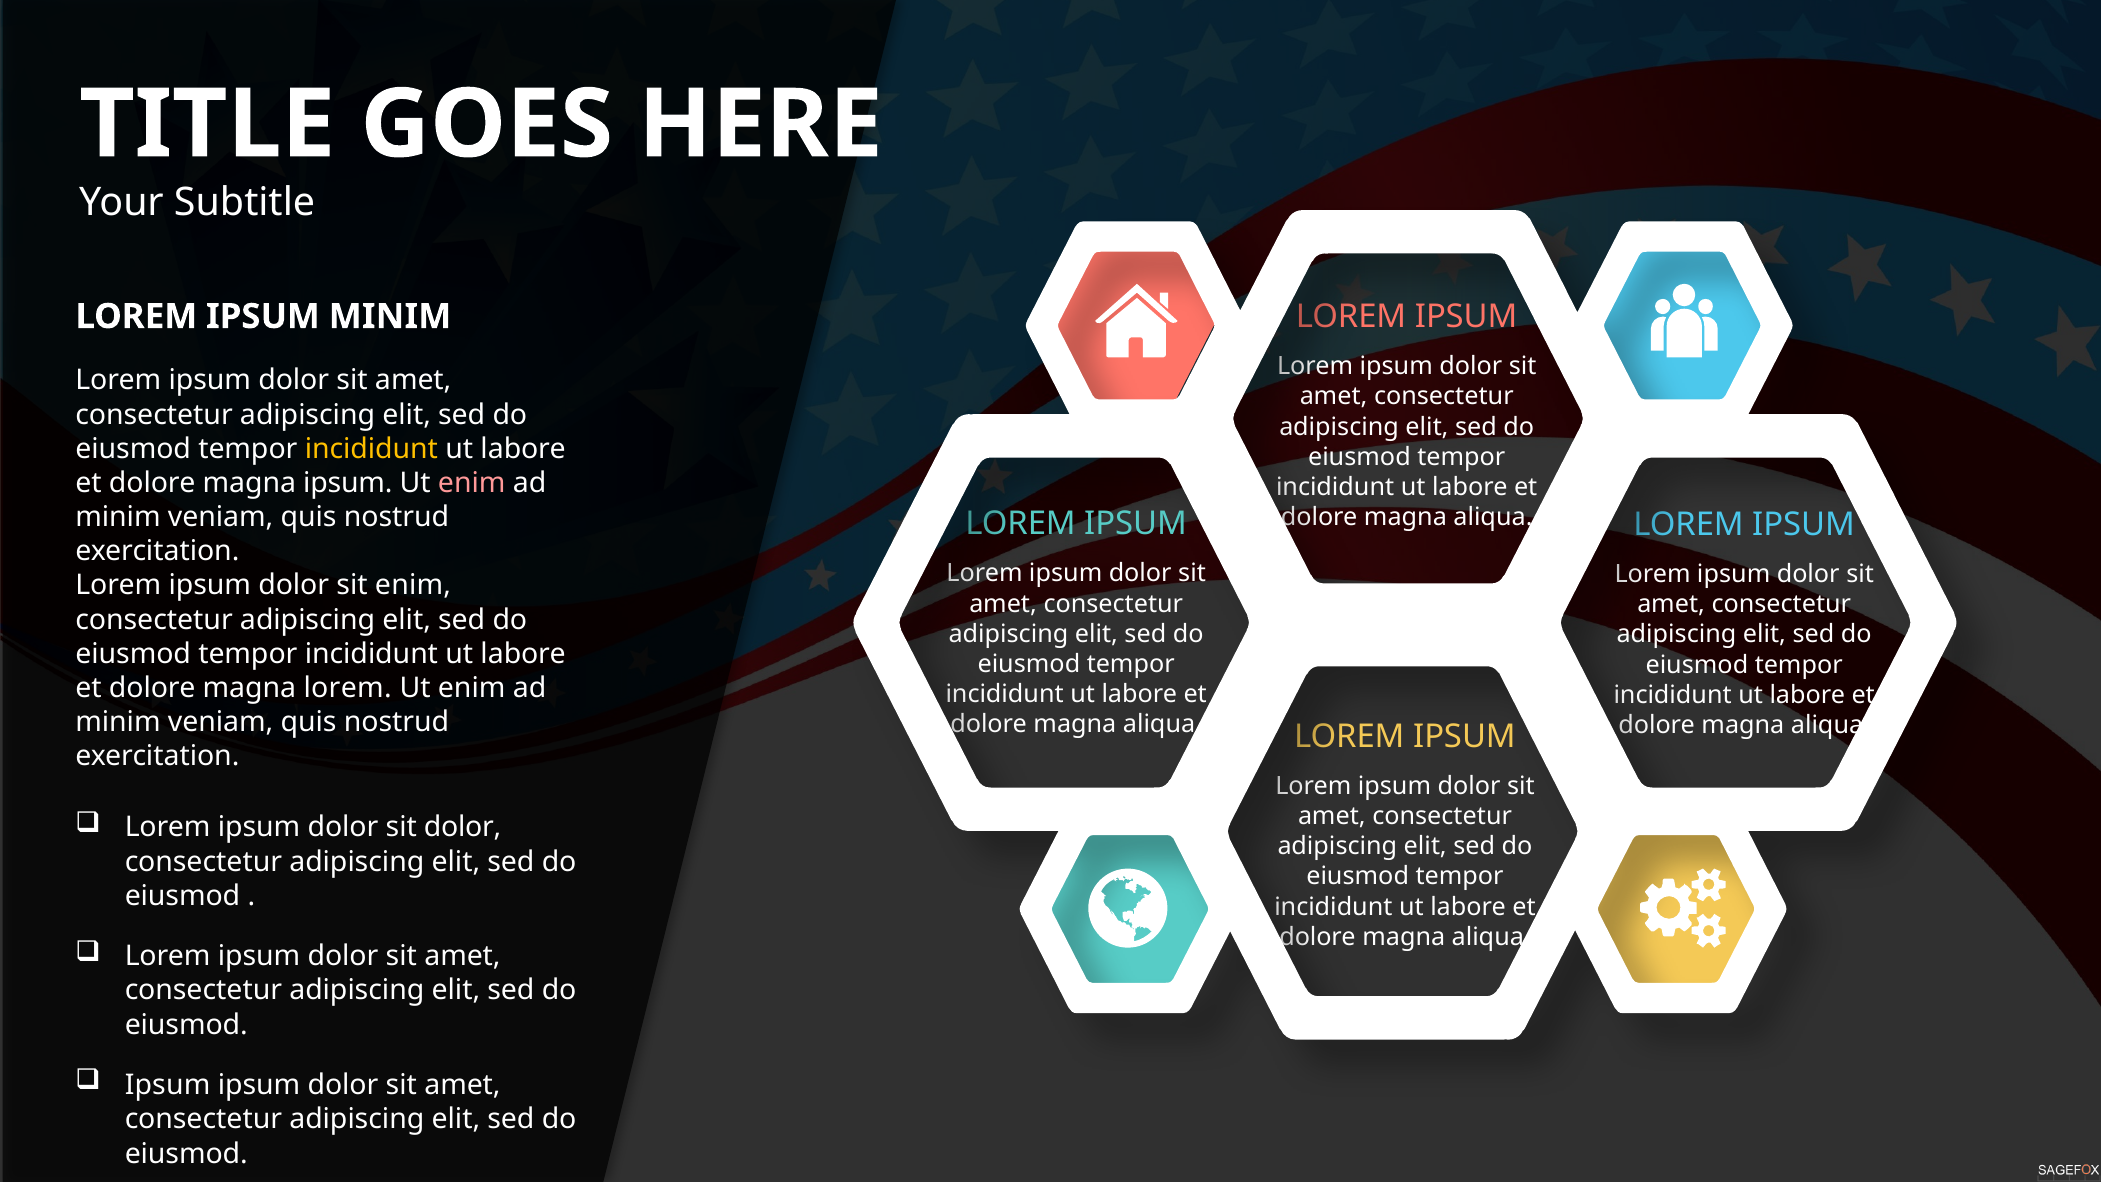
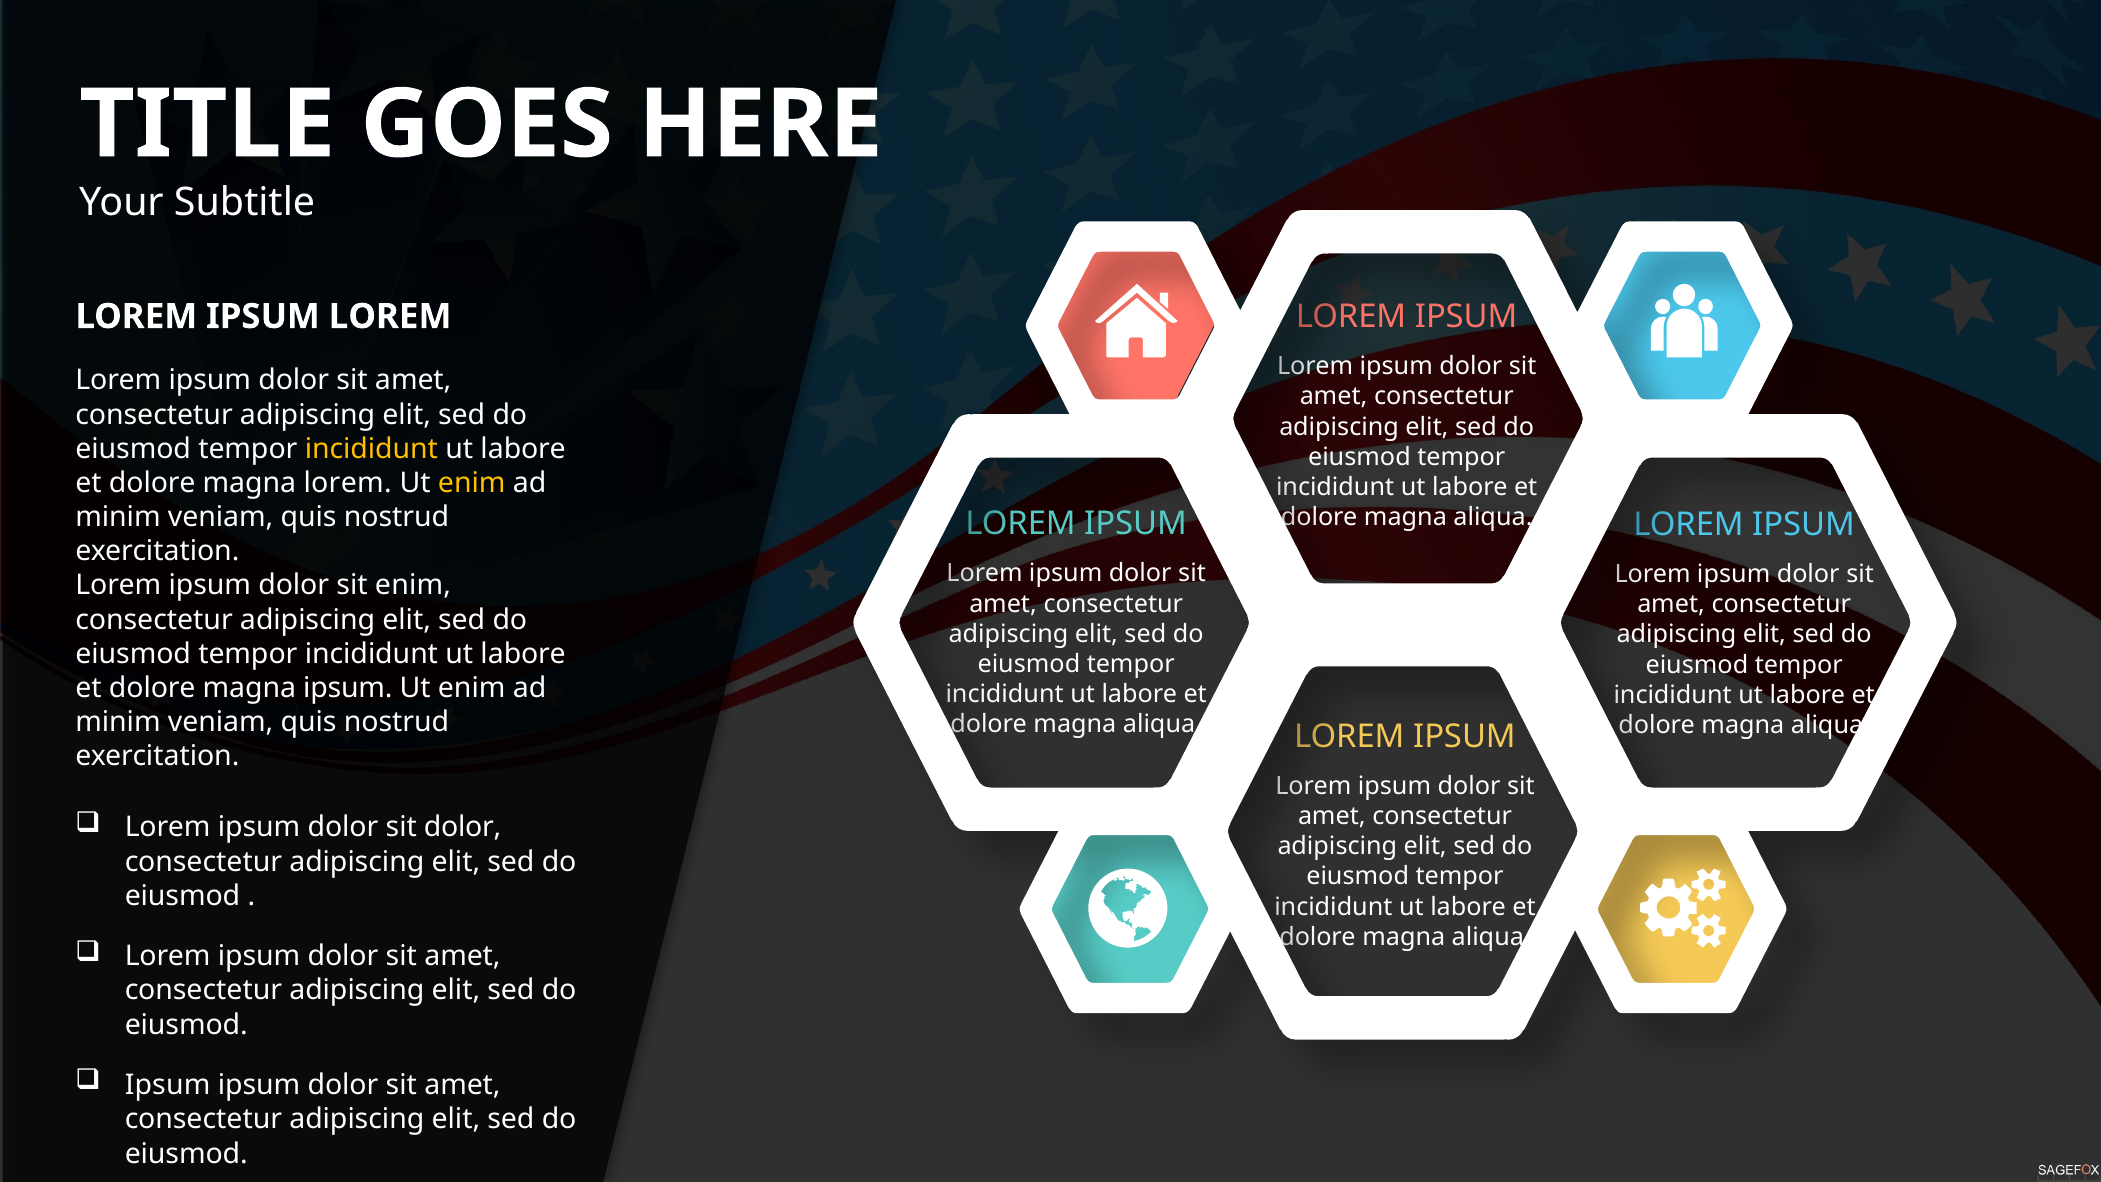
MINIM: MINIM -> LOREM (390, 316)
magna ipsum: ipsum -> lorem (348, 483)
enim colour: pink -> yellow (472, 483)
magna lorem: lorem -> ipsum (348, 688)
